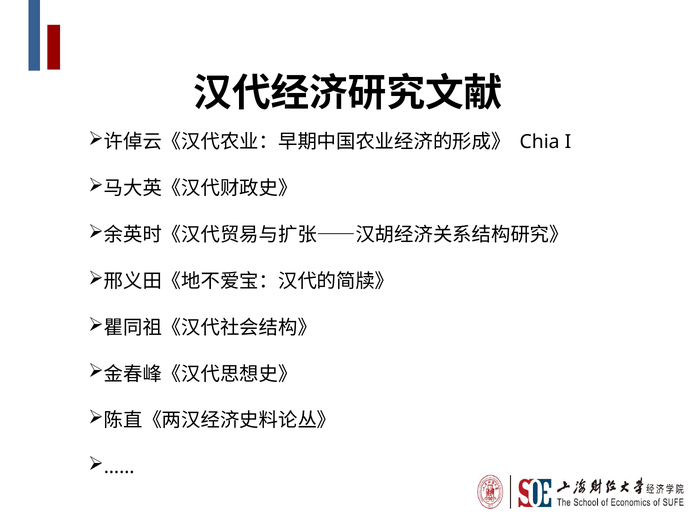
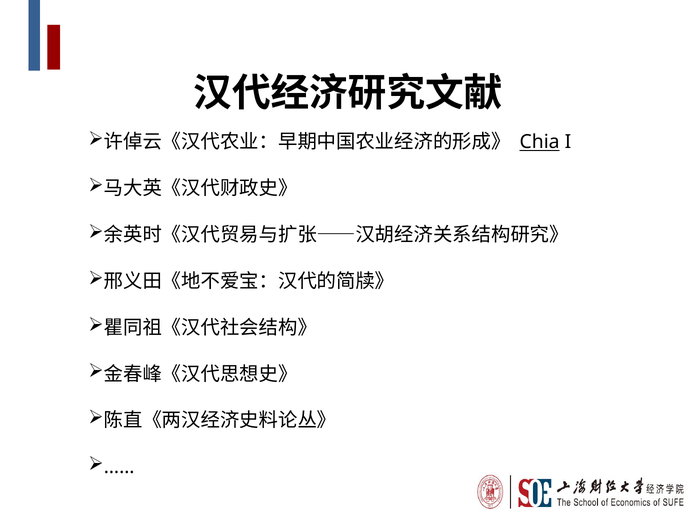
Chia underline: none -> present (540, 142)
